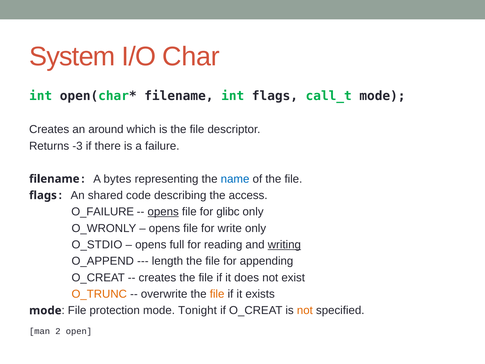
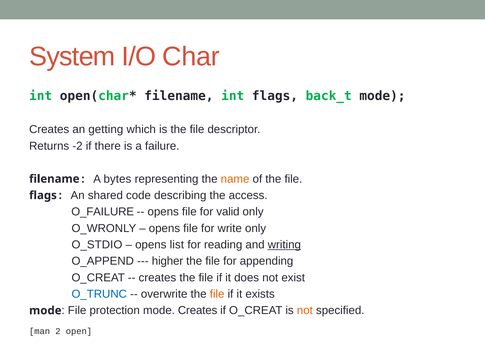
call_t: call_t -> back_t (329, 96)
around: around -> getting (106, 129)
-3: -3 -> -2 (77, 146)
name colour: blue -> orange (235, 179)
opens underline: present -> none (163, 212)
glibc: glibc -> valid (228, 212)
full: full -> list (177, 245)
length: length -> higher (167, 261)
O_TRUNC colour: orange -> blue (99, 294)
protection mode Tonight: Tonight -> Creates (198, 310)
